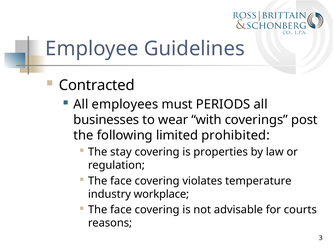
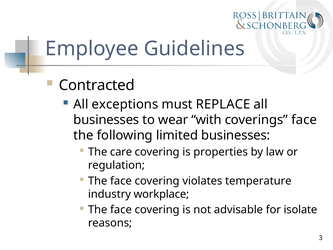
employees: employees -> exceptions (125, 104)
PERIODS: PERIODS -> REPLACE (223, 104)
coverings post: post -> face (304, 120)
limited prohibited: prohibited -> businesses (236, 135)
stay: stay -> care (121, 152)
courts: courts -> isolate (300, 210)
